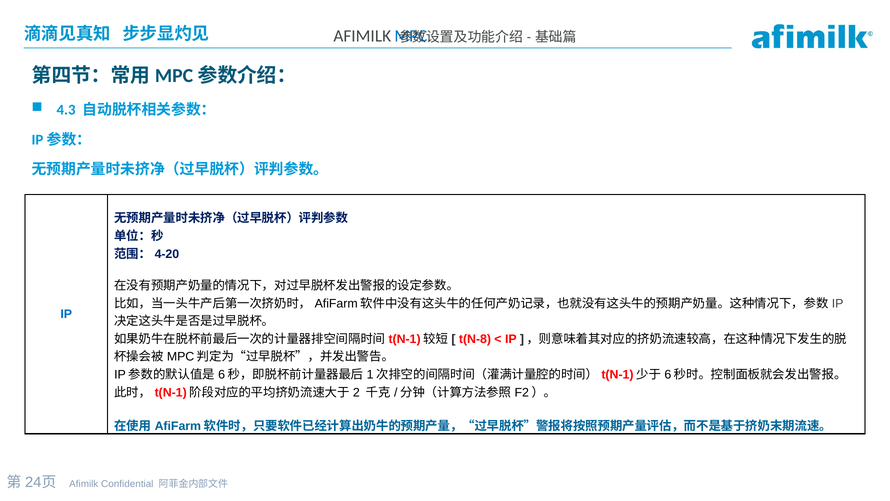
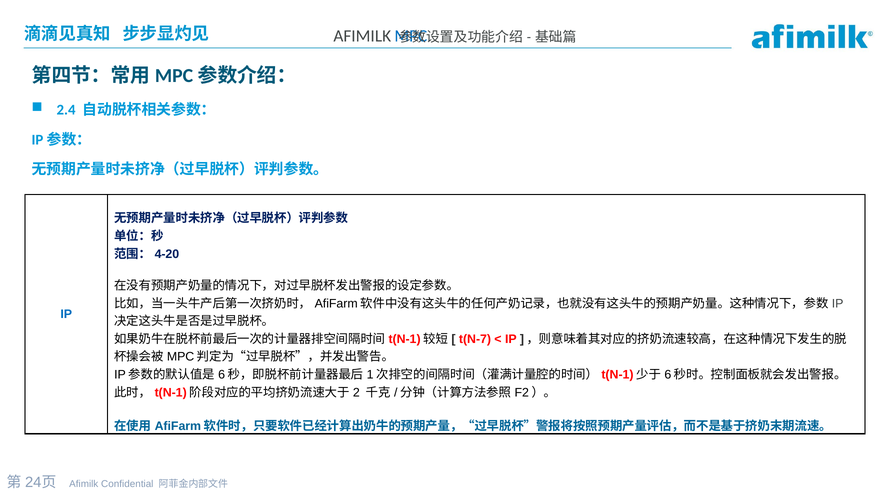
4.3: 4.3 -> 2.4 (66, 110)
t(N-8: t(N-8 -> t(N-7 (475, 339)
